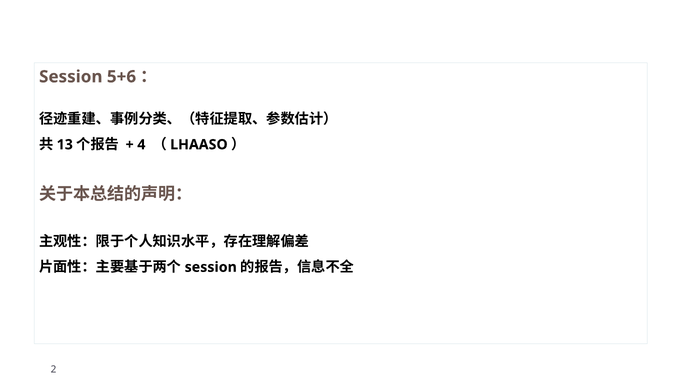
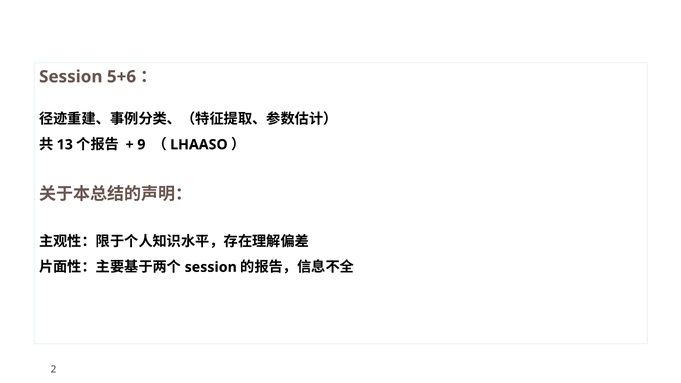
4: 4 -> 9 (141, 145)
